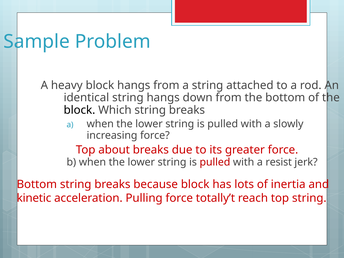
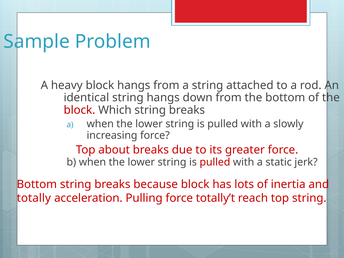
block colour: black -> red (79, 110)
resist: resist -> static (279, 162)
kinetic: kinetic -> totally (34, 198)
